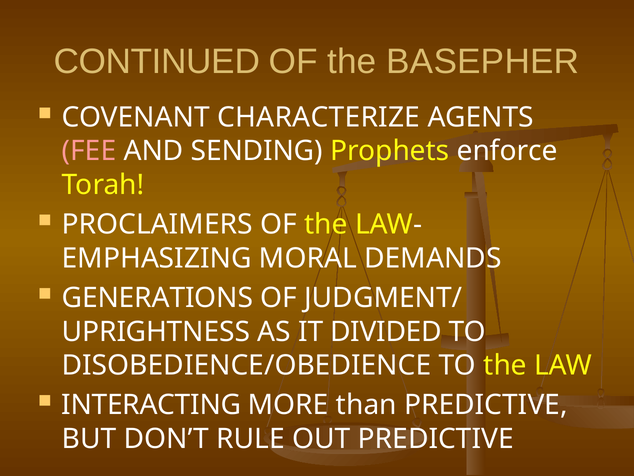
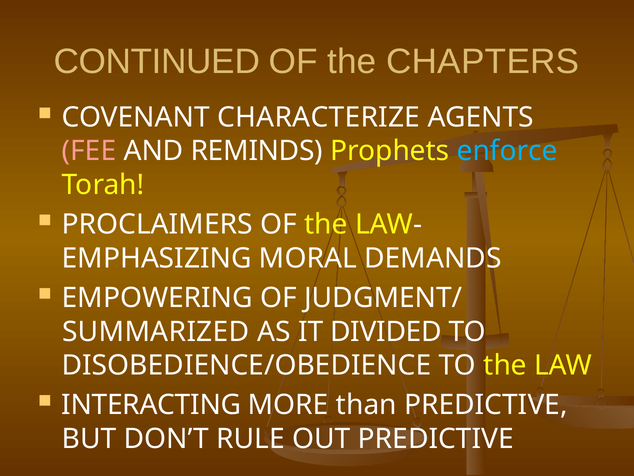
BASEPHER: BASEPHER -> CHAPTERS (483, 61)
SENDING: SENDING -> REMINDS (257, 151)
enforce colour: white -> light blue (507, 151)
GENERATIONS: GENERATIONS -> EMPOWERING (157, 298)
UPRIGHTNESS: UPRIGHTNESS -> SUMMARIZED (156, 331)
